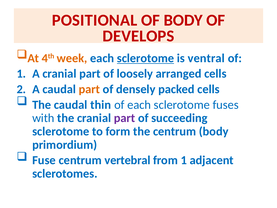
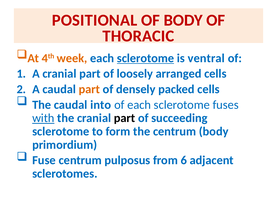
DEVELOPS: DEVELOPS -> THORACIC (138, 36)
thin: thin -> into (101, 105)
with underline: none -> present (43, 118)
part colour: purple -> black (125, 118)
vertebral: vertebral -> pulposus (127, 160)
from 1: 1 -> 6 (184, 160)
